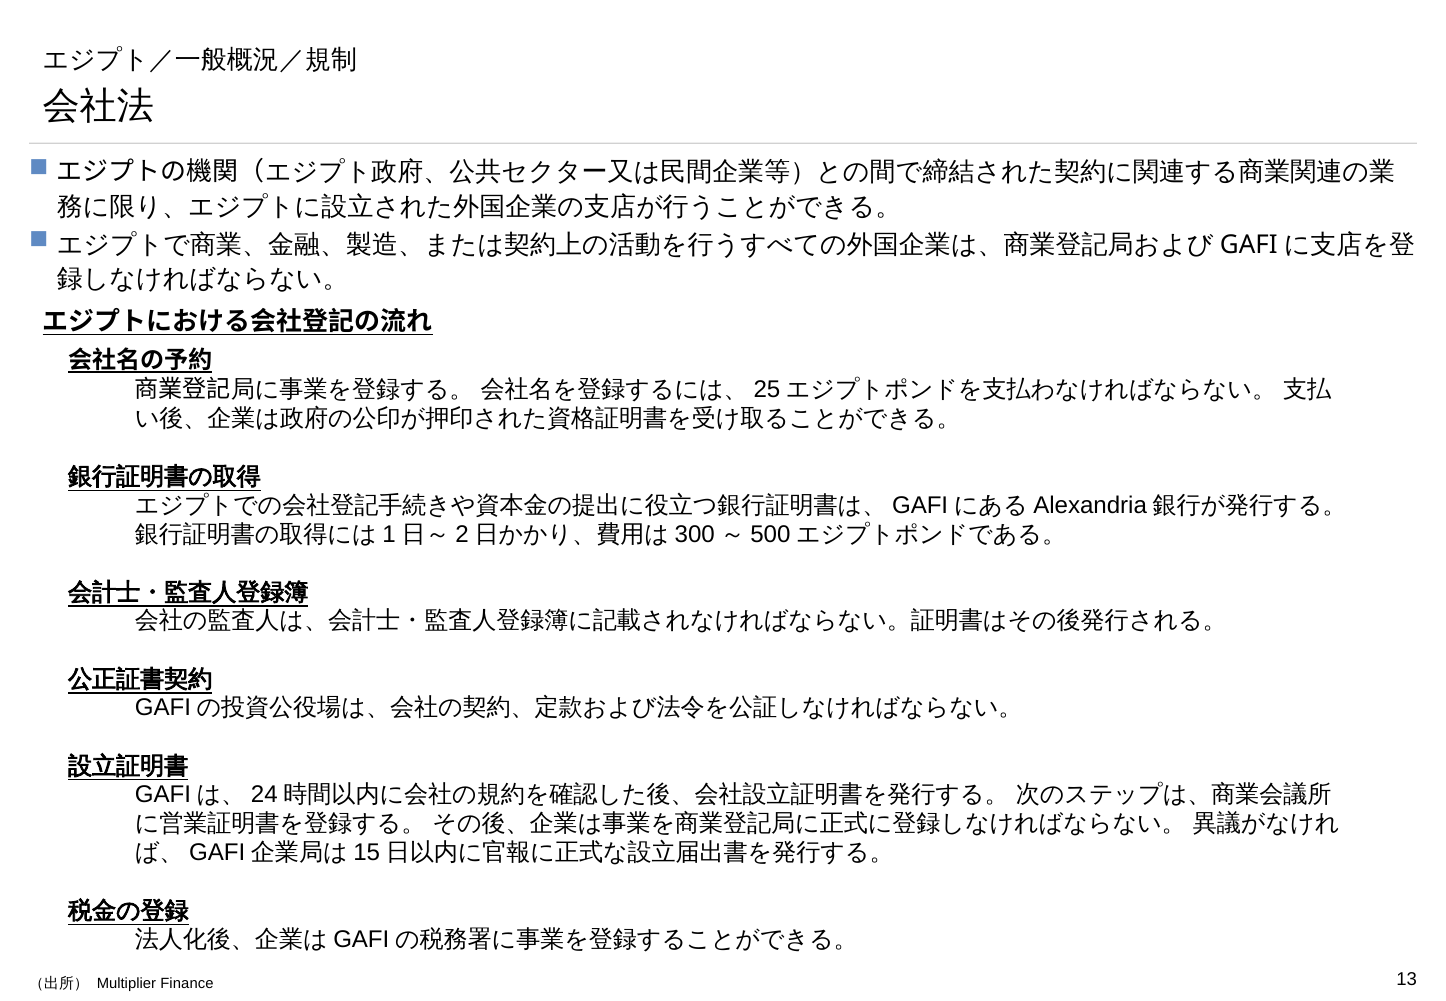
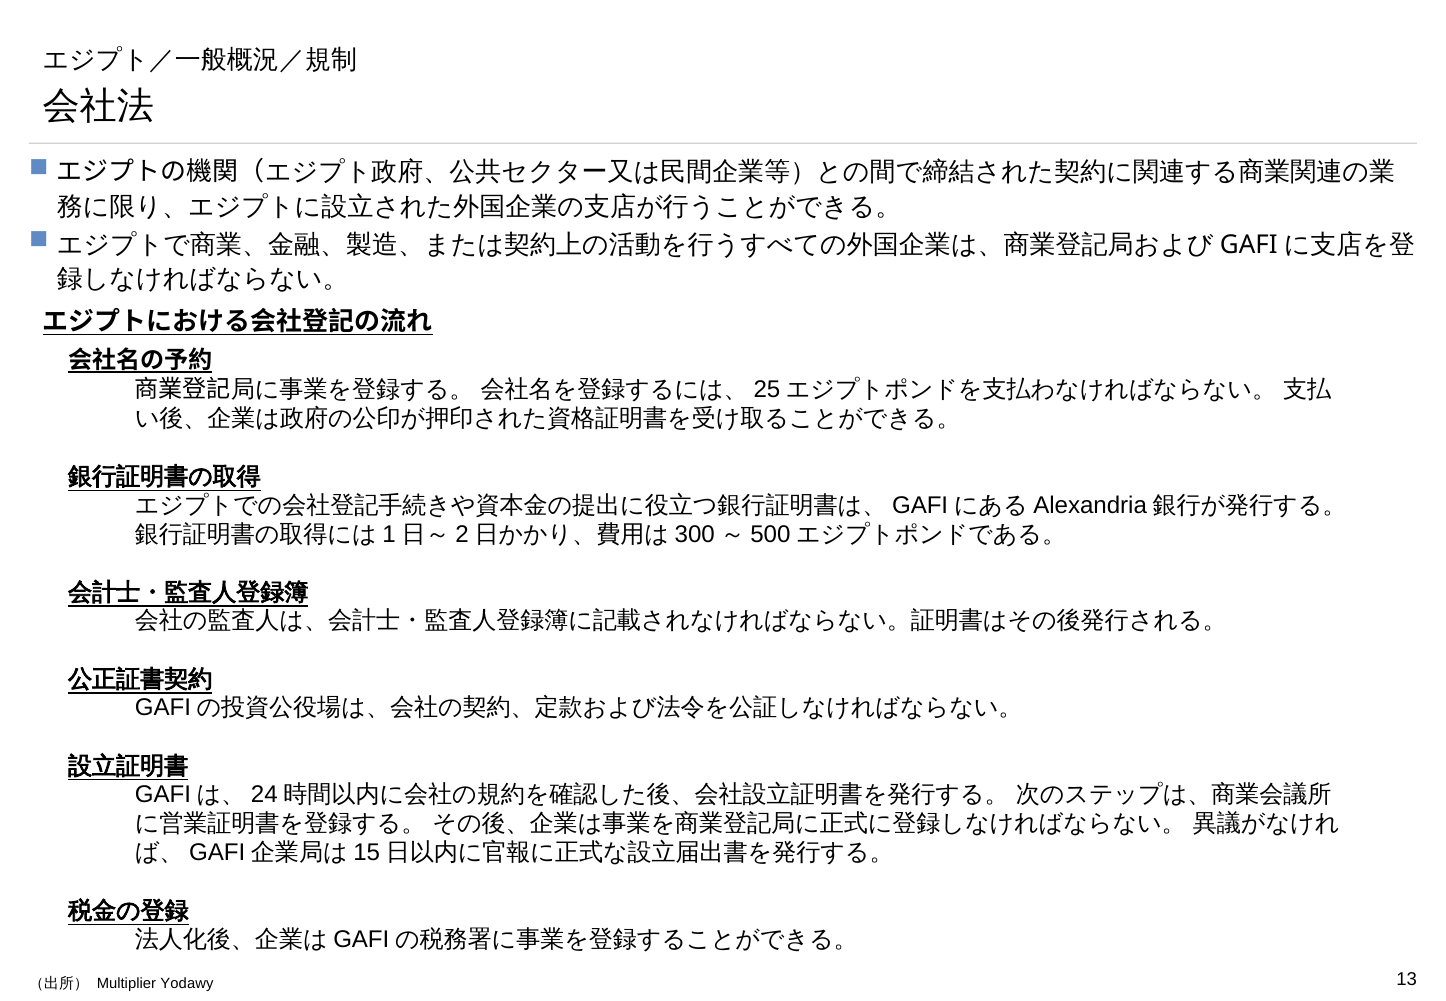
Finance: Finance -> Yodawy (187, 983)
